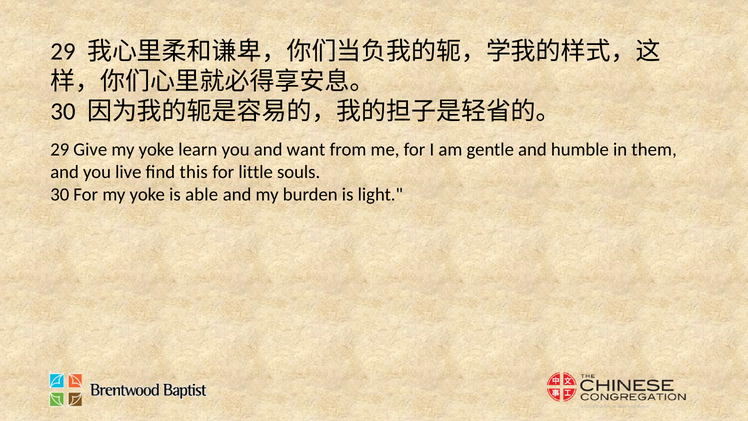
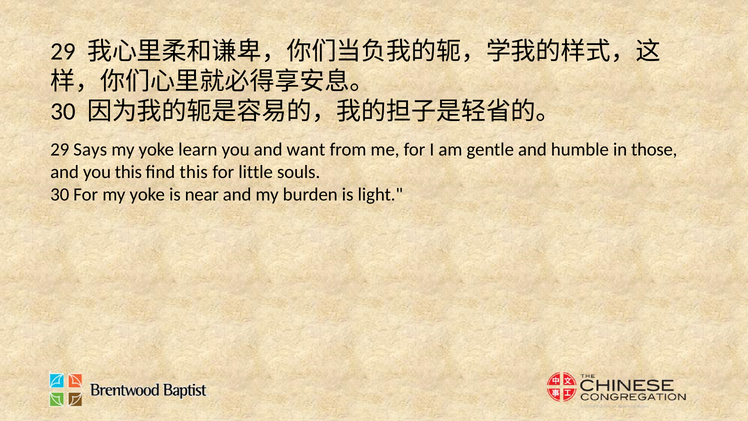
Give: Give -> Says (90, 150)
them: them -> those (654, 150)
you live: live -> this (128, 172)
able: able -> near (202, 195)
